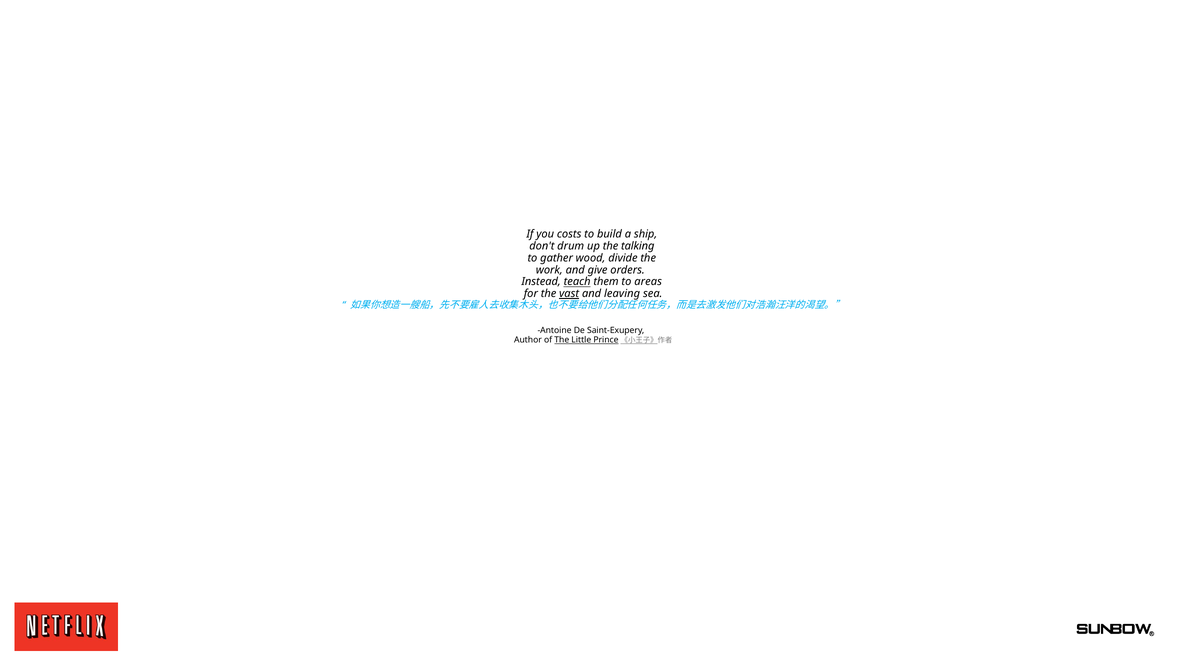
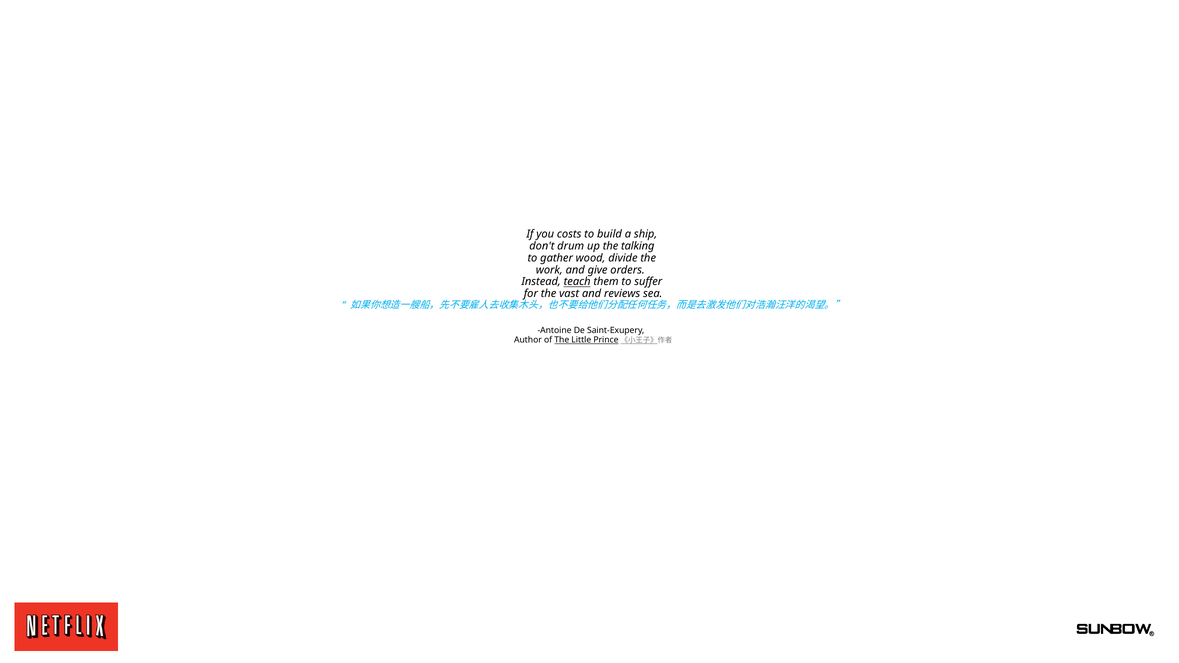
areas: areas -> suffer (648, 282)
vast underline: present -> none (569, 294)
leaving: leaving -> reviews (622, 294)
